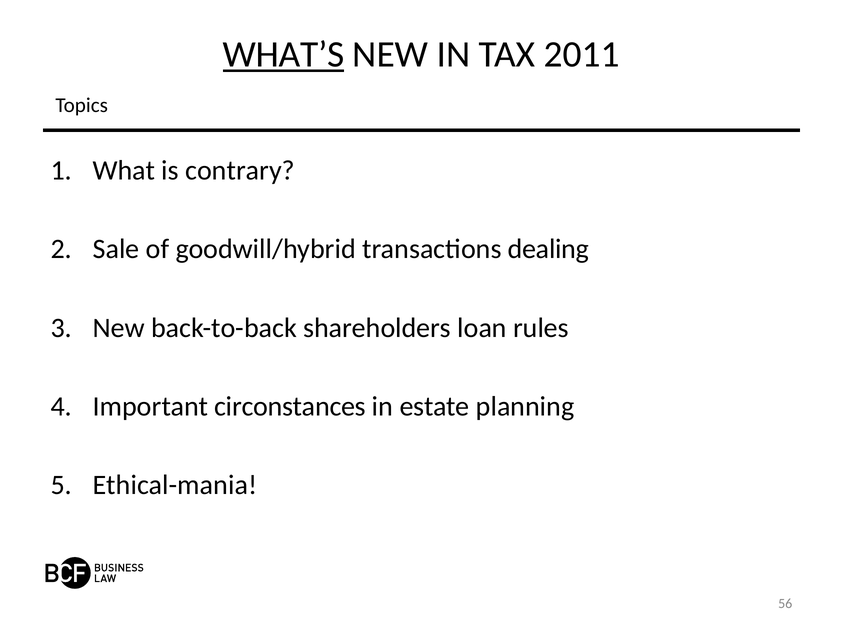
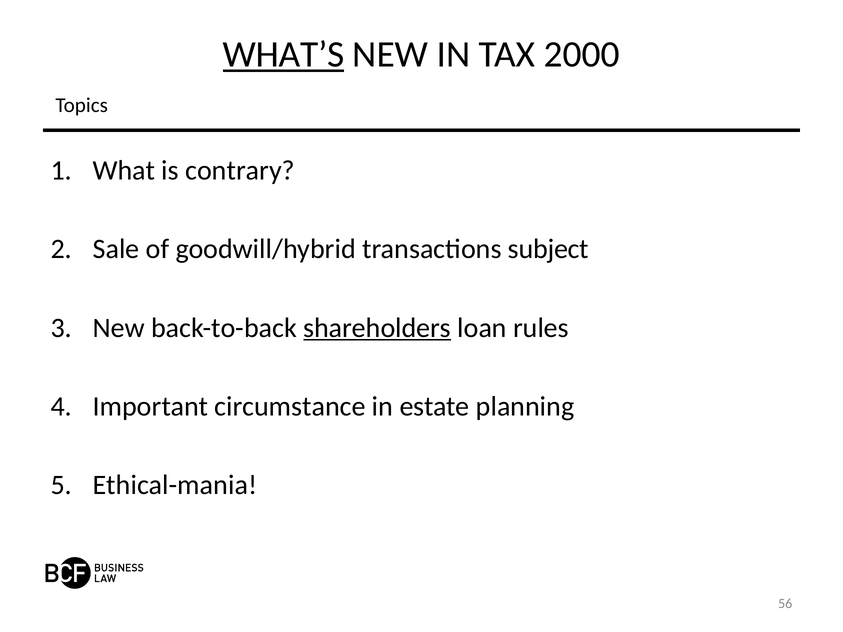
2011: 2011 -> 2000 (582, 55)
dealing: dealing -> subject (548, 249)
shareholders underline: none -> present (377, 328)
circonstances: circonstances -> circumstance (290, 407)
